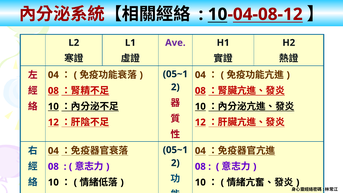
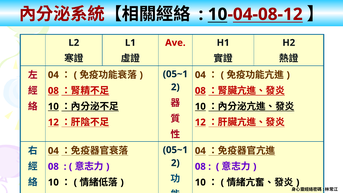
Ave colour: purple -> red (175, 43)
